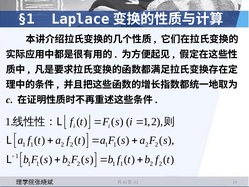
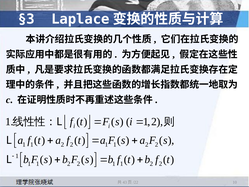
§1: §1 -> §3 (26, 19)
